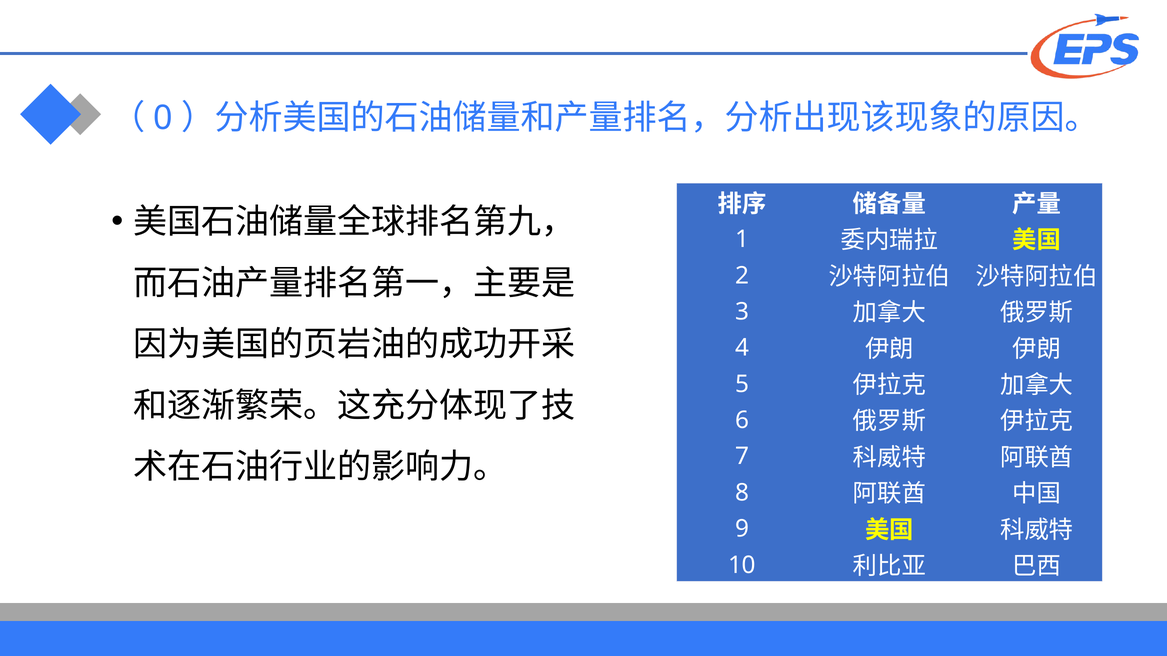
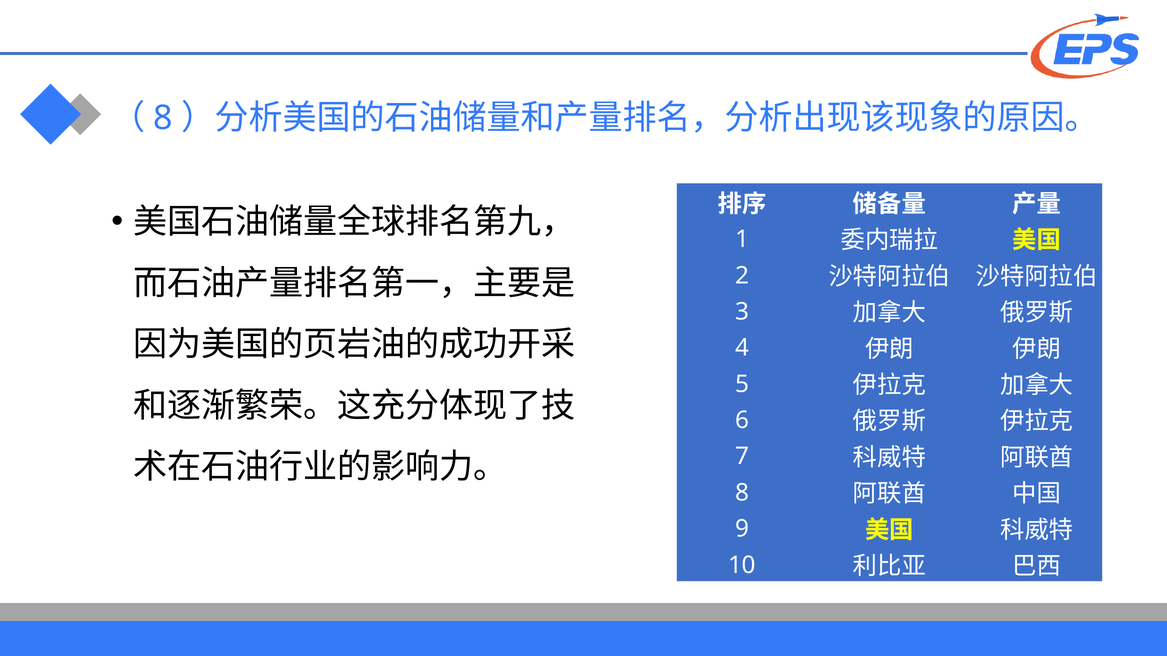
0: 0 -> 8 (163, 118)
